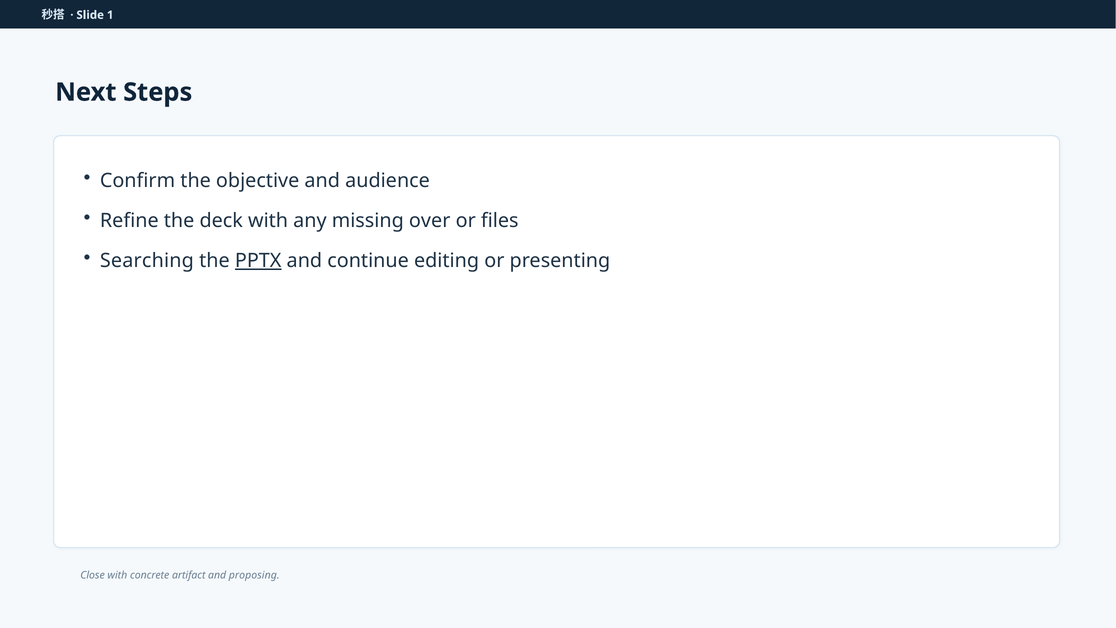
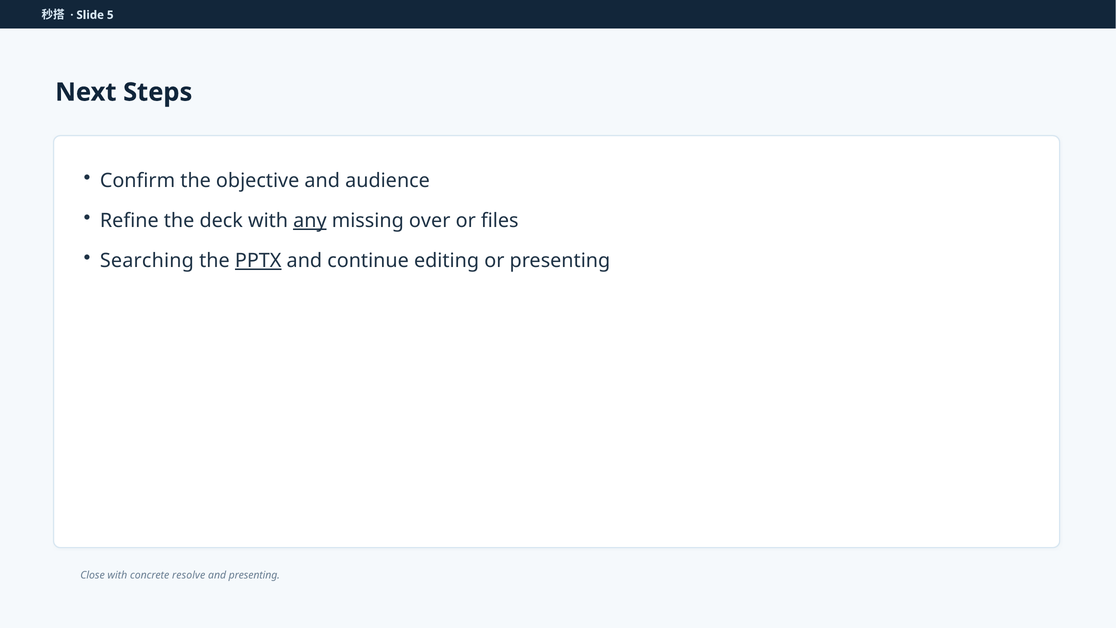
1: 1 -> 5 (110, 15)
any underline: none -> present (310, 221)
artifact: artifact -> resolve (189, 575)
and proposing: proposing -> presenting (254, 575)
